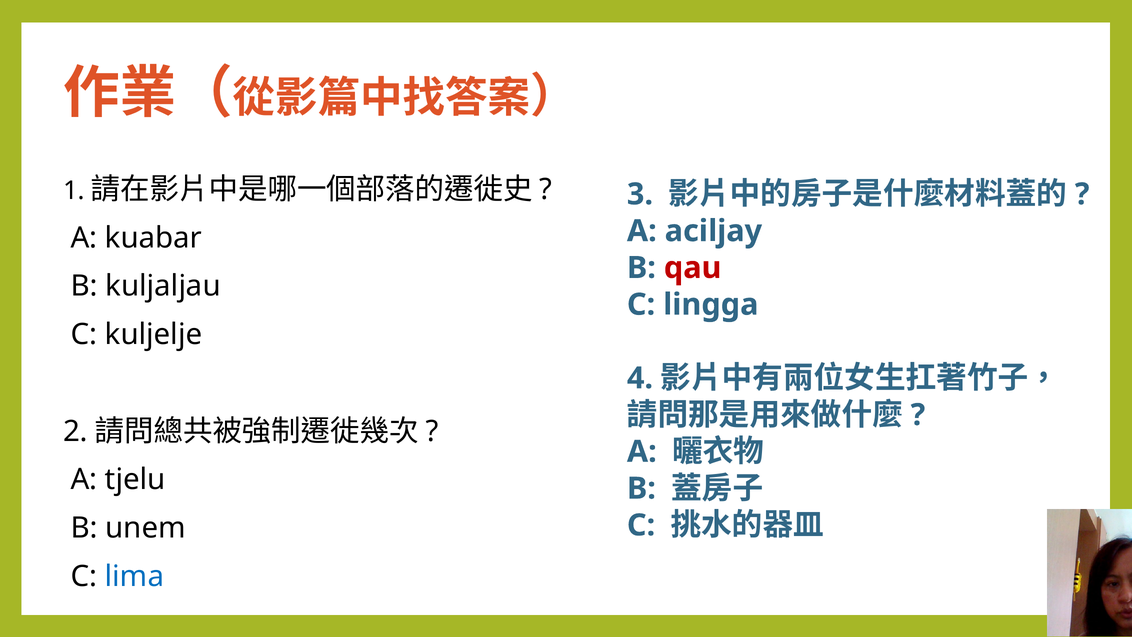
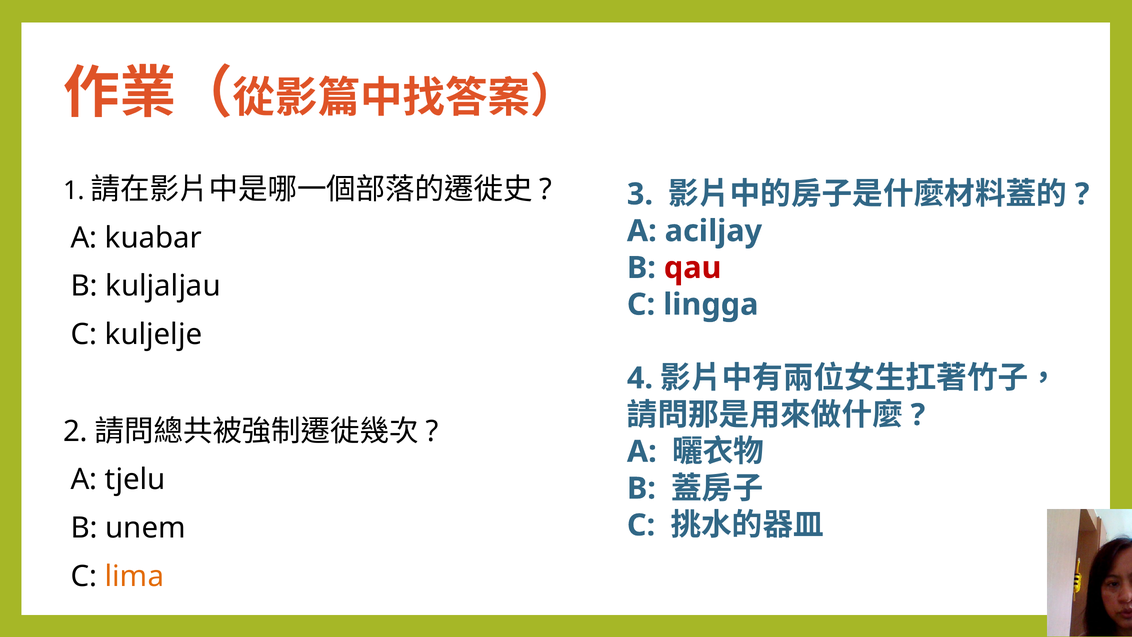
lima colour: blue -> orange (134, 576)
